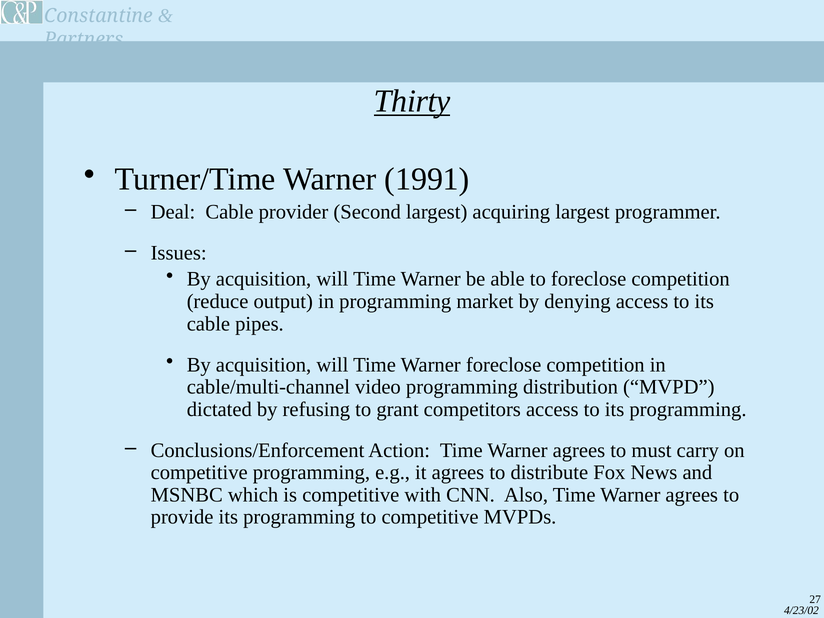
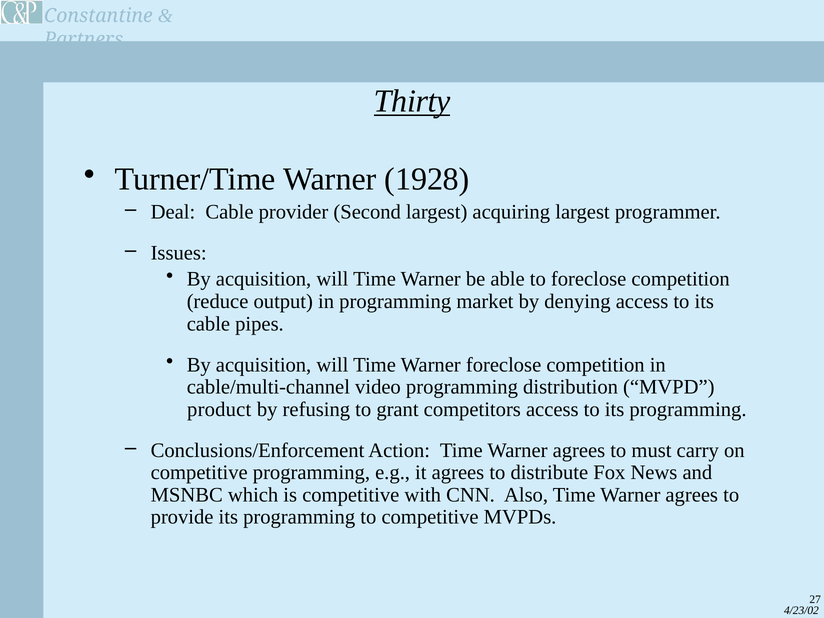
1991: 1991 -> 1928 (427, 179)
dictated: dictated -> product (219, 409)
